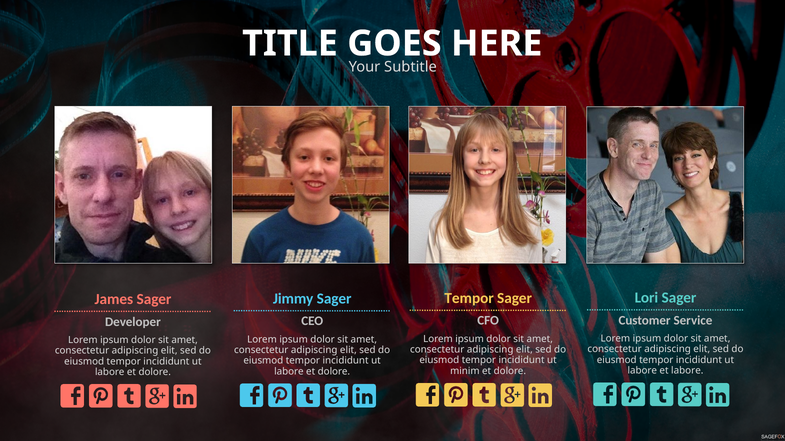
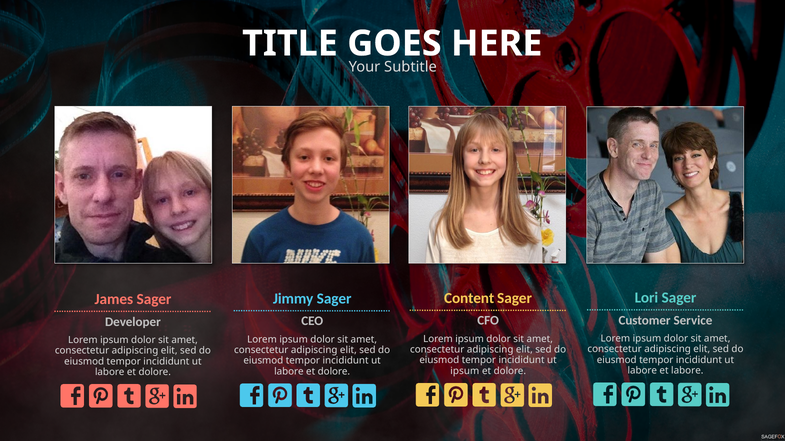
Tempor: Tempor -> Content (469, 299)
minim: minim -> ipsum (465, 371)
